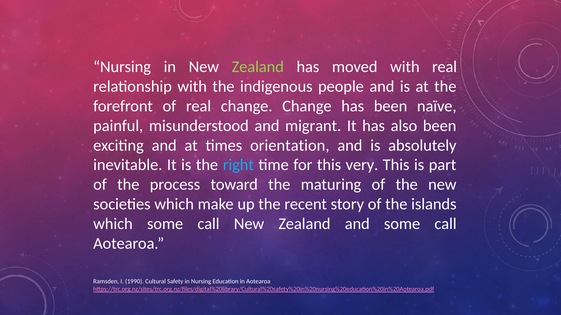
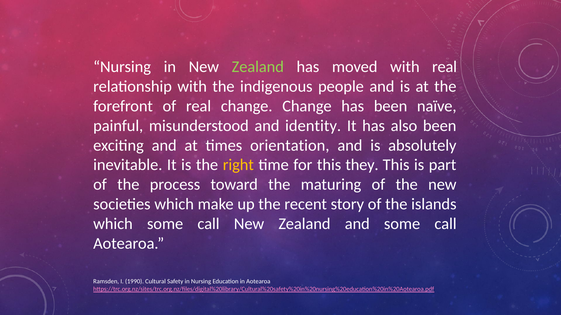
migrant: migrant -> identity (313, 126)
right colour: light blue -> yellow (238, 165)
very: very -> they (362, 165)
